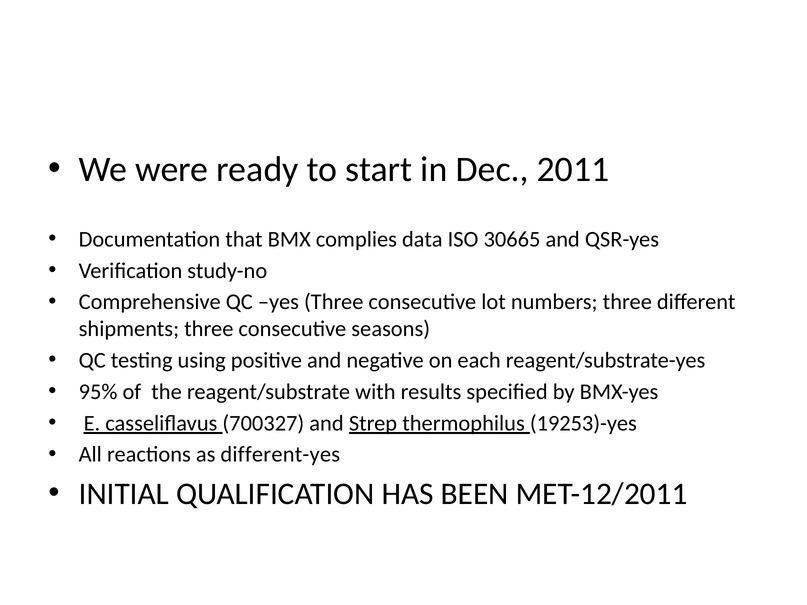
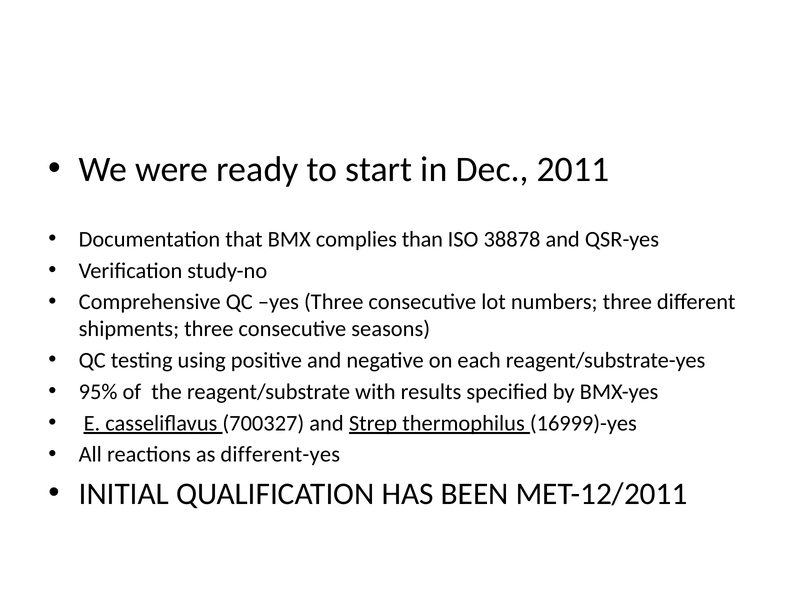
data: data -> than (422, 239)
30665: 30665 -> 38878 (512, 239)
19253)-yes: 19253)-yes -> 16999)-yes (583, 423)
